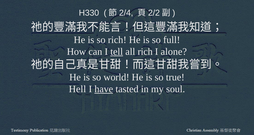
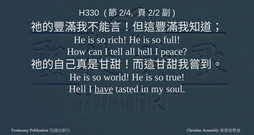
tell underline: present -> none (117, 52)
all rich: rich -> hell (145, 52)
alone: alone -> peace (174, 52)
